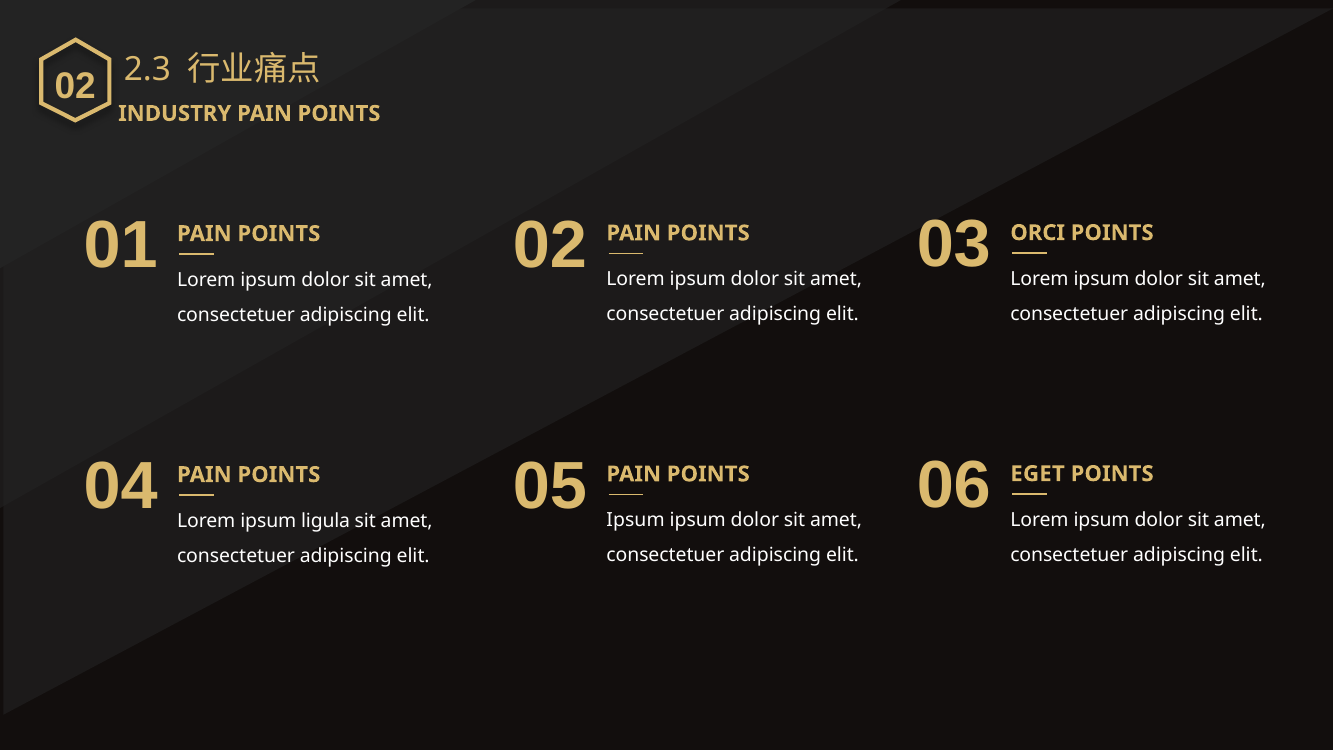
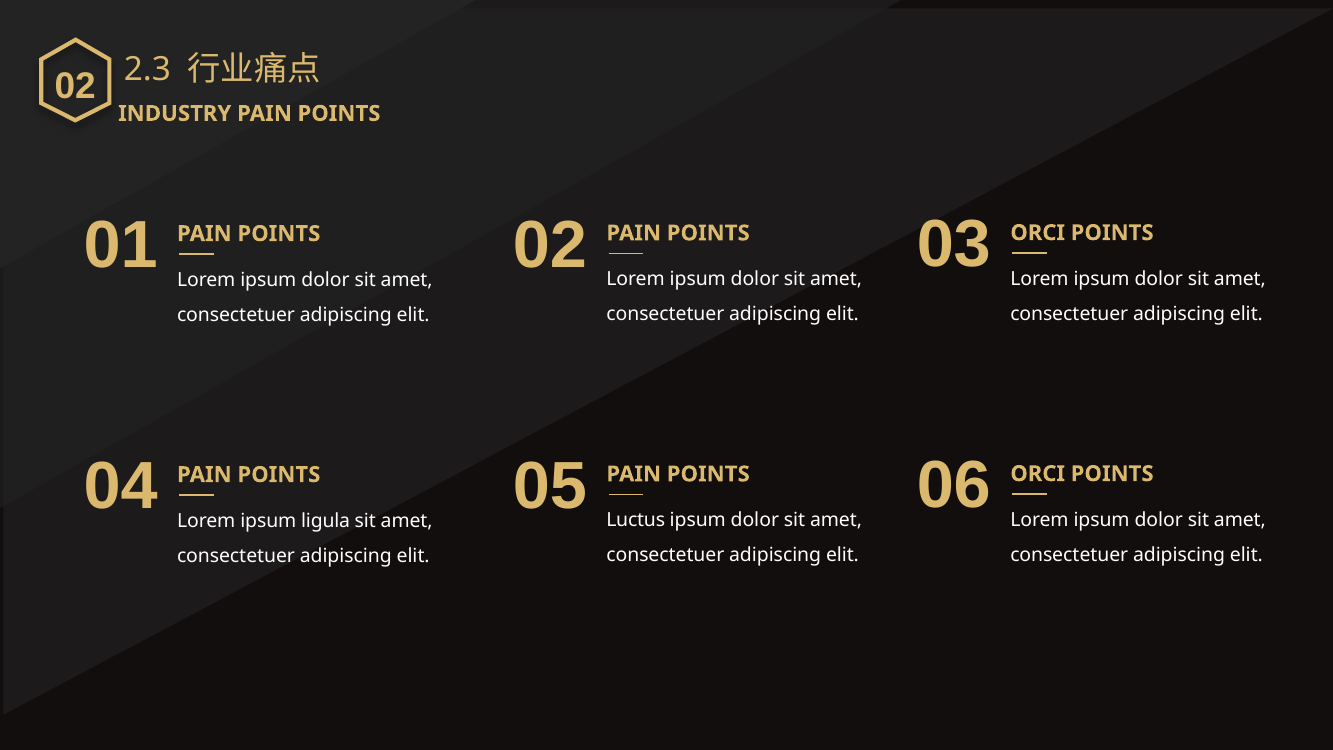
EGET: EGET -> ORCI (1038, 474)
Ipsum: Ipsum -> Luctus (636, 520)
